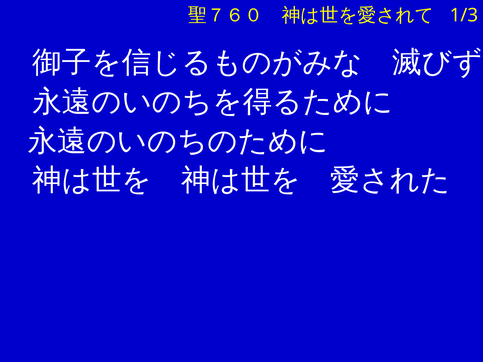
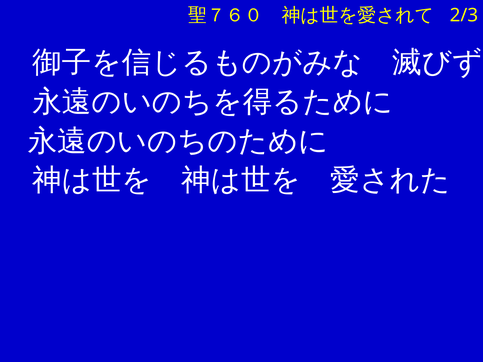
1/3: 1/3 -> 2/3 (464, 15)
